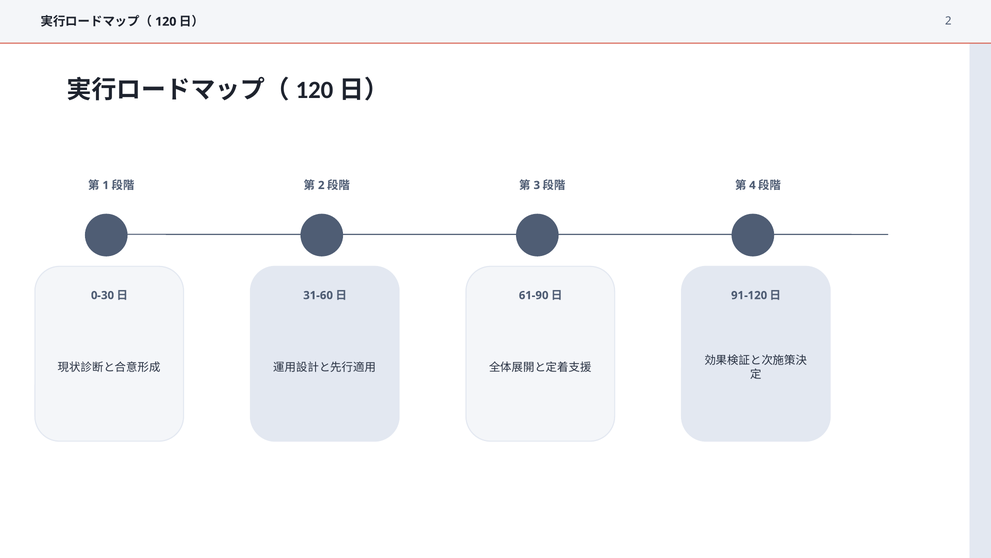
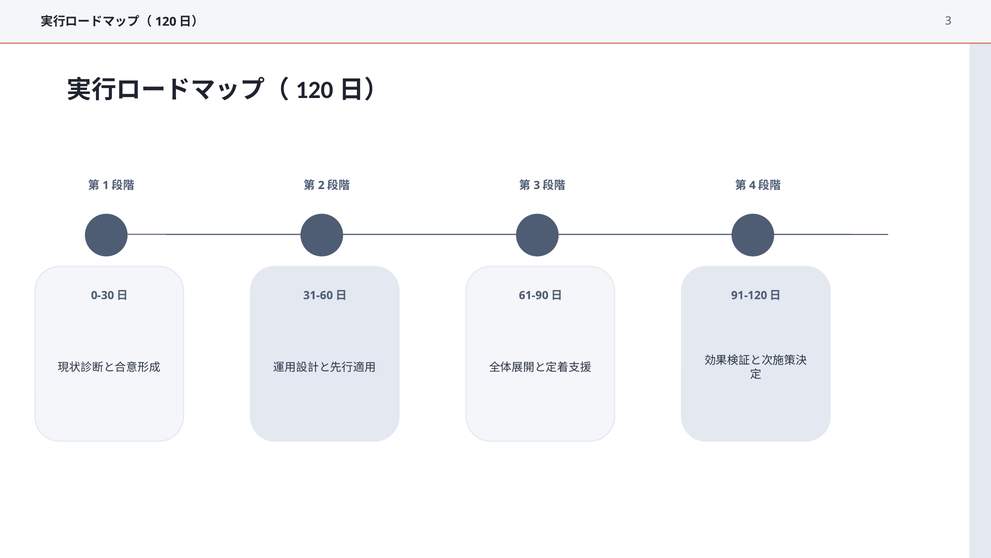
2: 2 -> 3 (948, 21)
